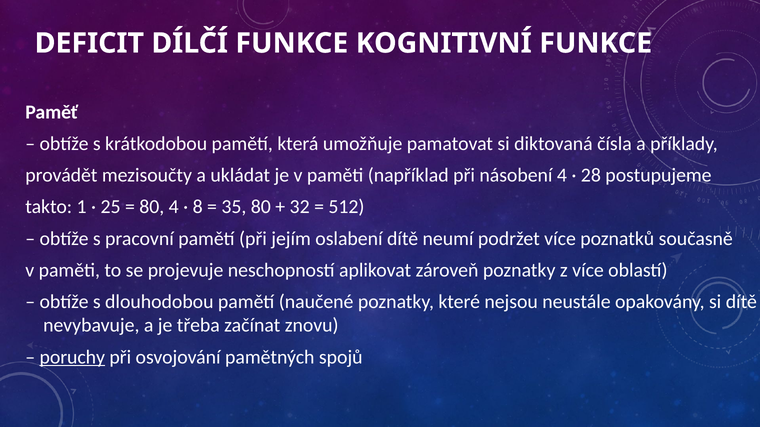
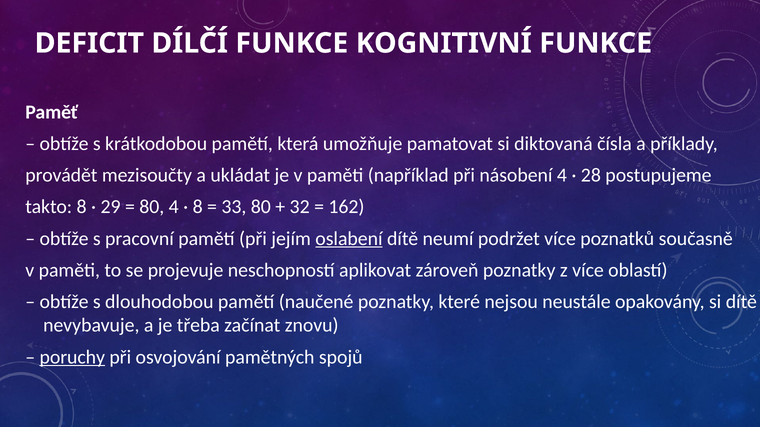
takto 1: 1 -> 8 (82, 207)
25: 25 -> 29 (111, 207)
35: 35 -> 33 (234, 207)
512: 512 -> 162 (346, 207)
oslabení underline: none -> present (349, 239)
